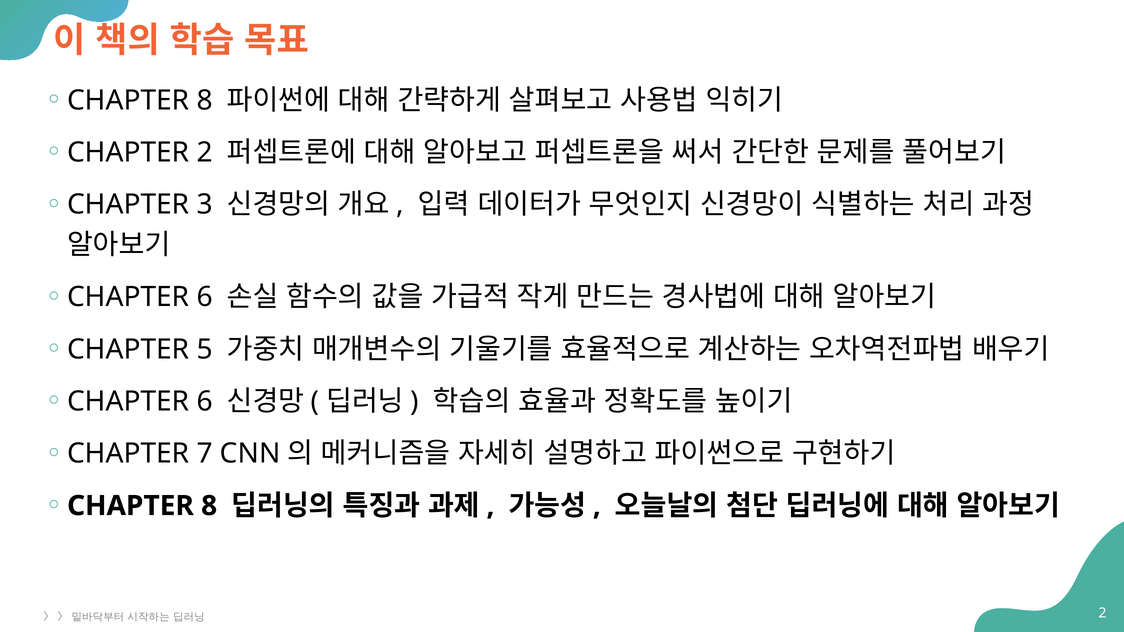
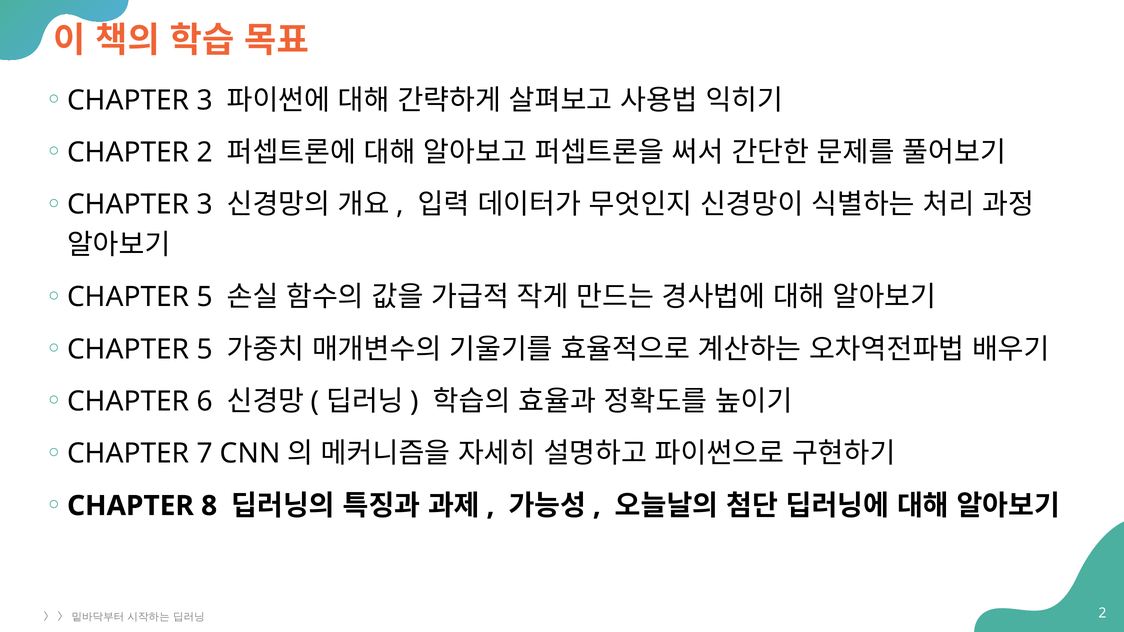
8: 8 -> 3 (205, 100)
6: 6 -> 5 (205, 297)
